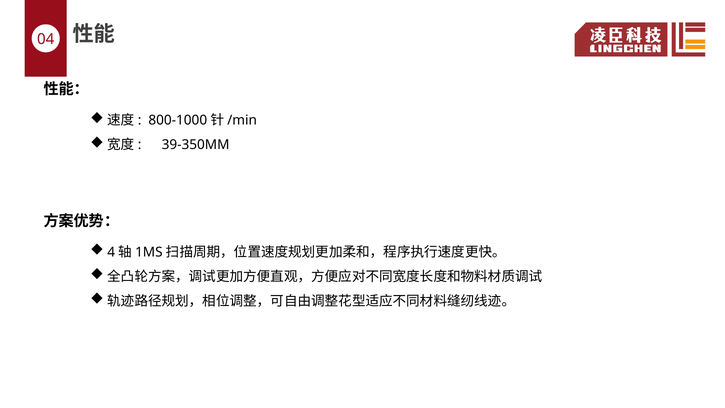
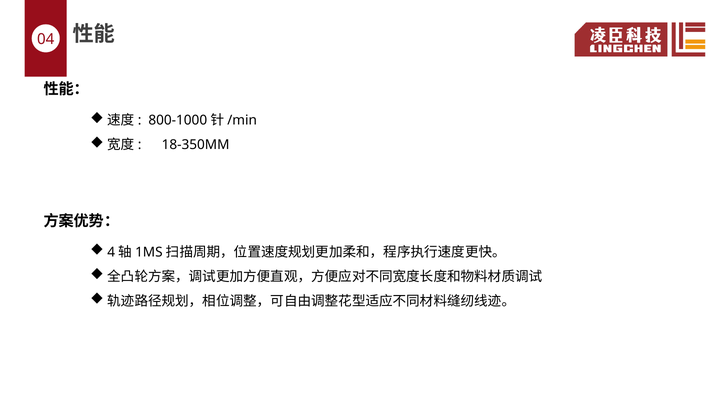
39-350MM: 39-350MM -> 18-350MM (196, 145)
